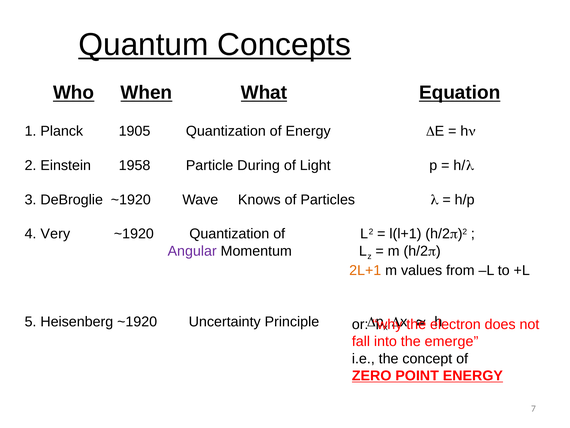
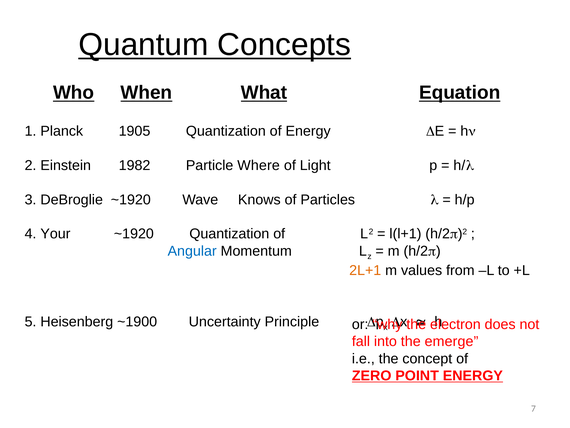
1958: 1958 -> 1982 (135, 165)
During: During -> Where (259, 165)
Very: Very -> Your (55, 234)
Angular colour: purple -> blue (192, 251)
Heisenberg ~1920: ~1920 -> ~1900 (137, 321)
